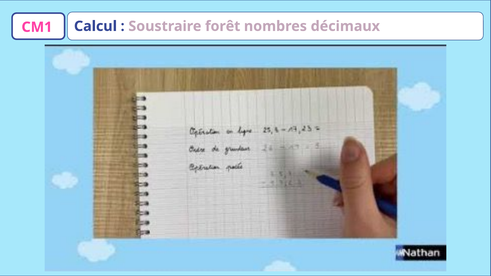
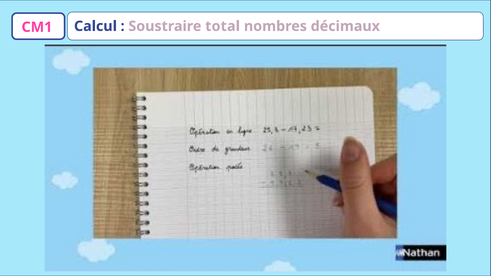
forêt: forêt -> total (223, 26)
